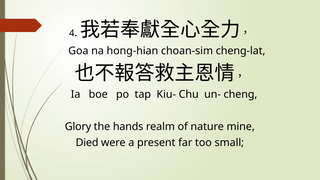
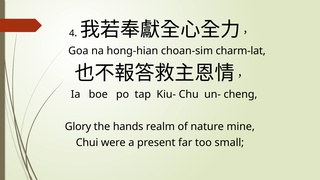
cheng-lat: cheng-lat -> charm-lat (241, 51)
Died: Died -> Chui (87, 143)
